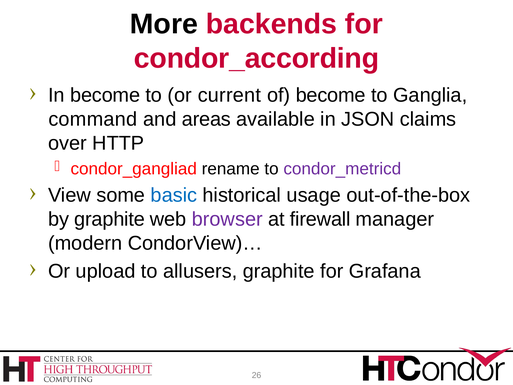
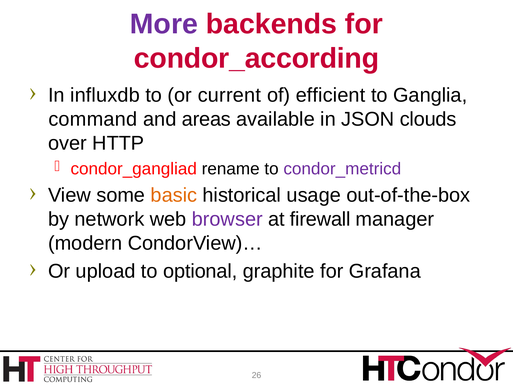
More colour: black -> purple (164, 24)
In become: become -> influxdb (105, 95)
of become: become -> efficient (331, 95)
claims: claims -> clouds (428, 119)
basic colour: blue -> orange (174, 195)
by graphite: graphite -> network (109, 219)
allusers: allusers -> optional (200, 271)
